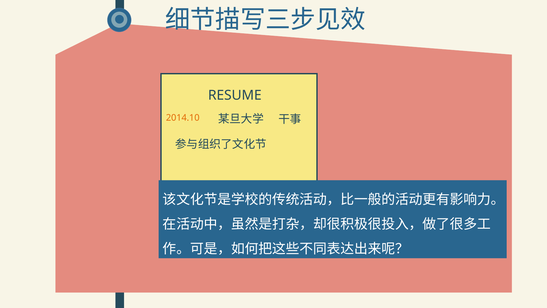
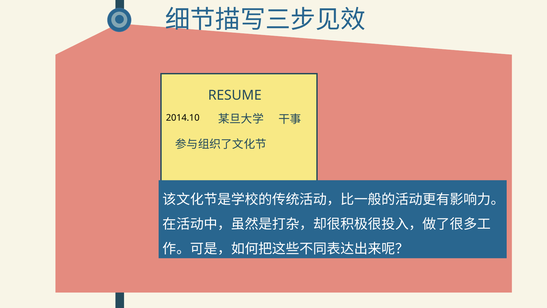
2014.10 colour: orange -> black (183, 118)
